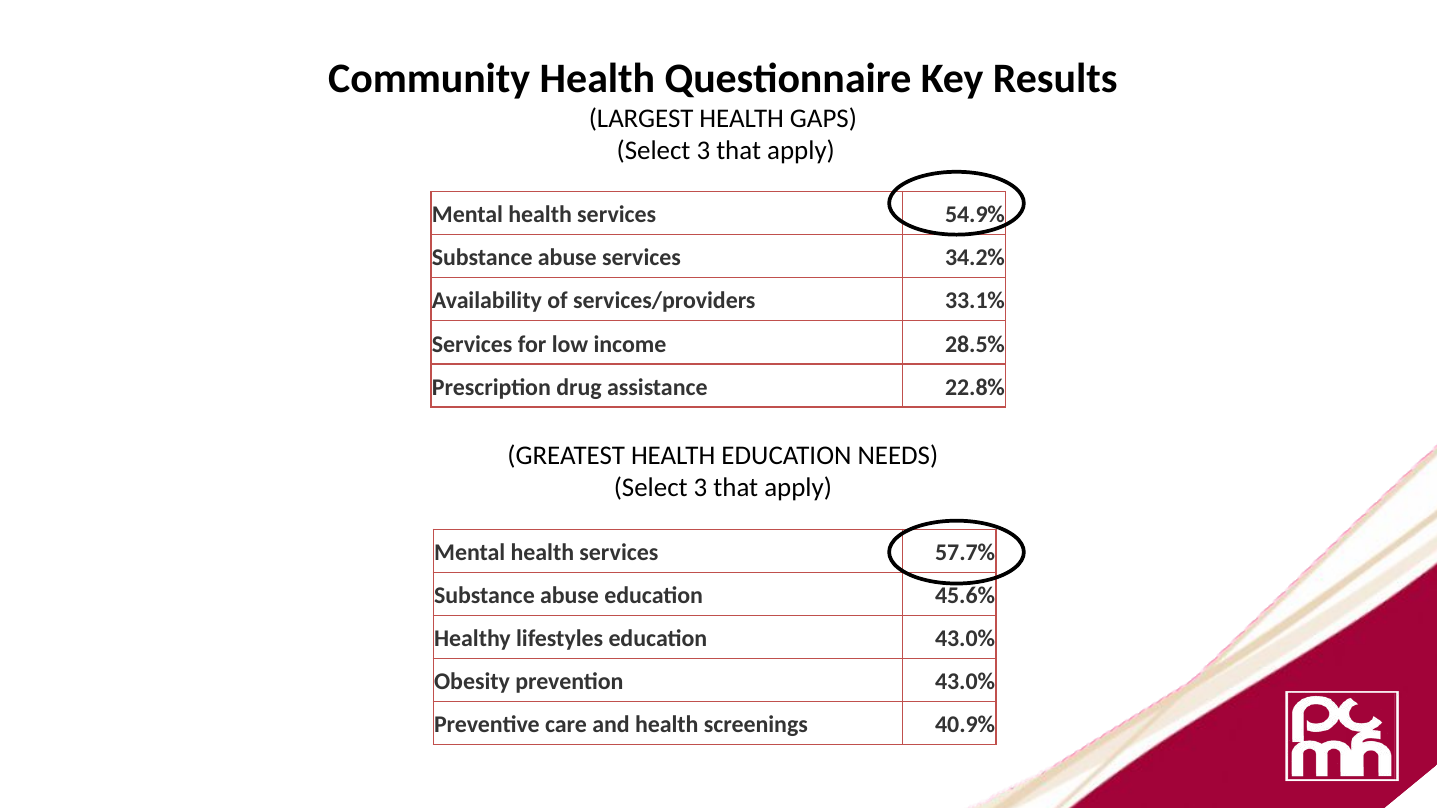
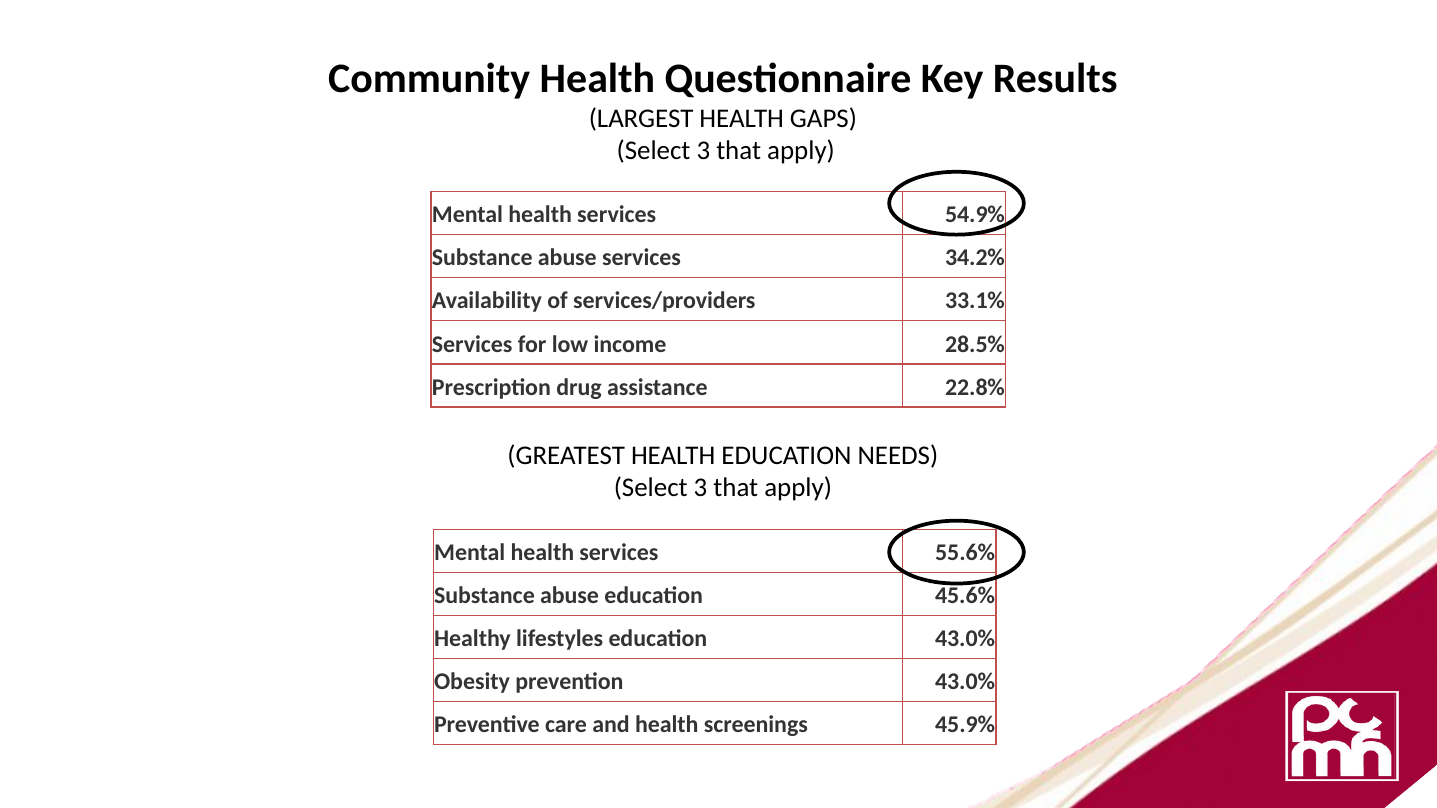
57.7%: 57.7% -> 55.6% (965, 553)
40.9%: 40.9% -> 45.9% (965, 725)
